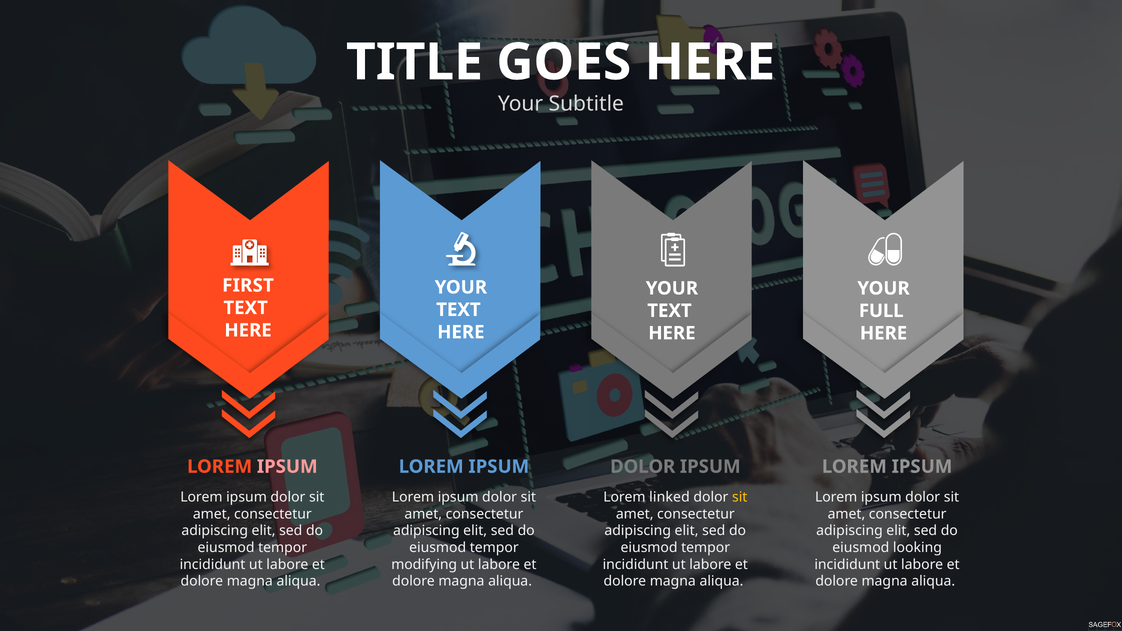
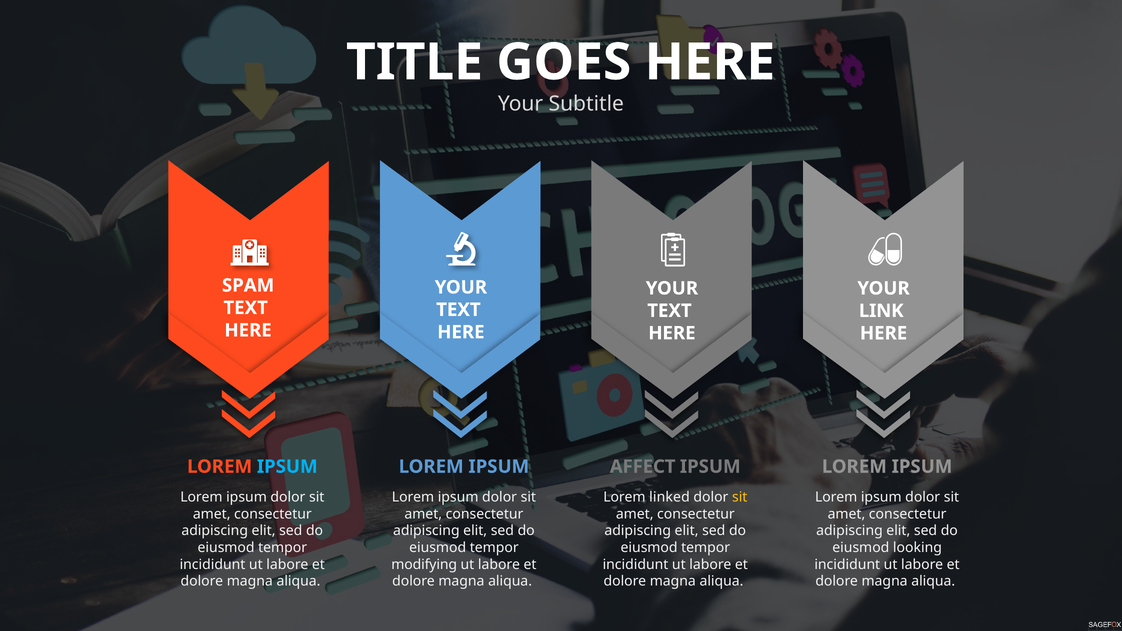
FIRST: FIRST -> SPAM (248, 286)
FULL: FULL -> LINK (881, 311)
IPSUM colour: pink -> light blue (287, 467)
DOLOR: DOLOR -> AFFECT (643, 467)
